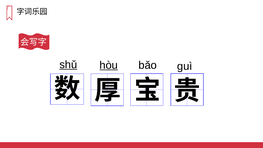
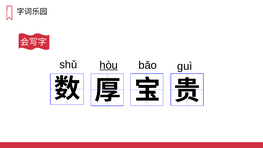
shǔ underline: present -> none (68, 65)
